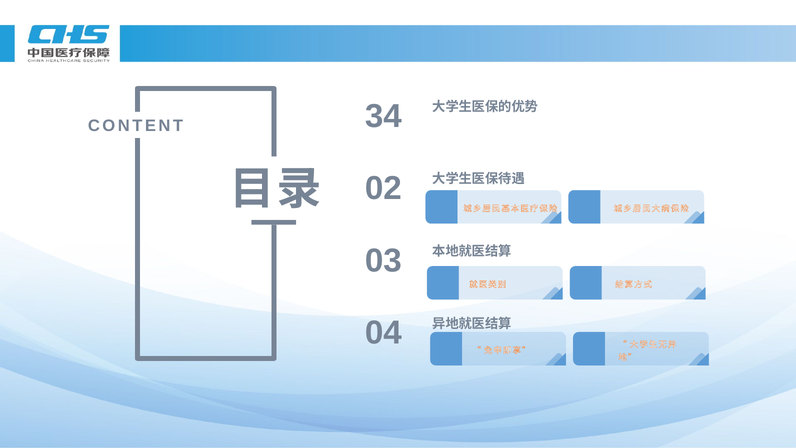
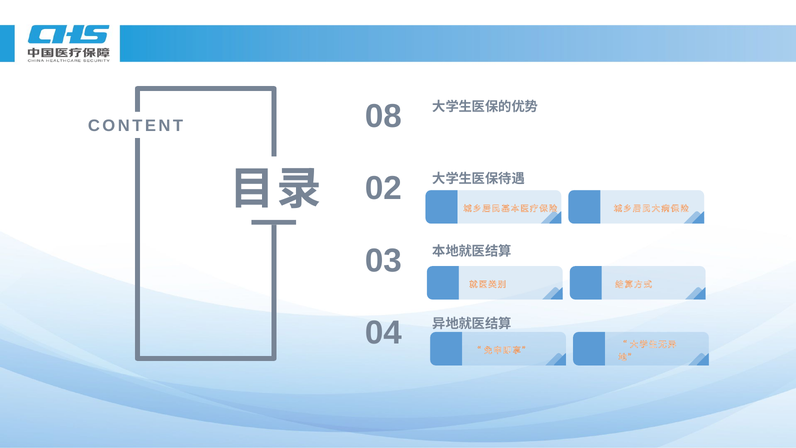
34: 34 -> 08 (383, 116)
